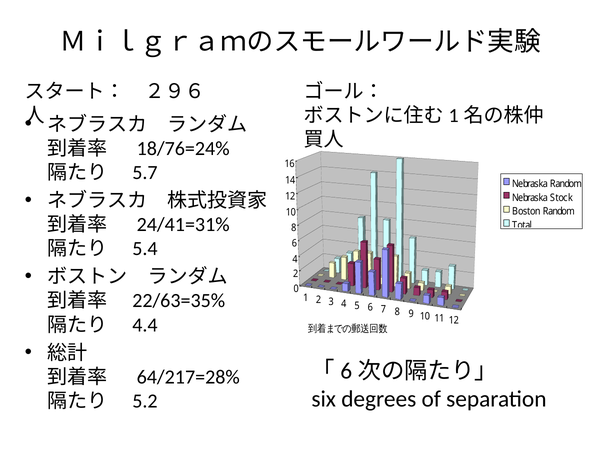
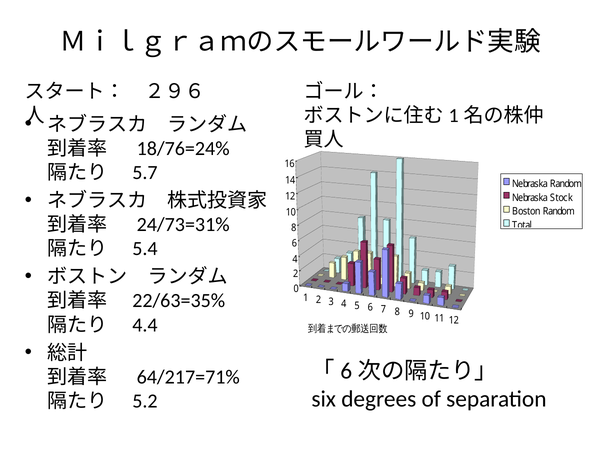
24/41=31%: 24/41=31% -> 24/73=31% (183, 225)
64/217=28%: 64/217=28% -> 64/217=71% (188, 377)
